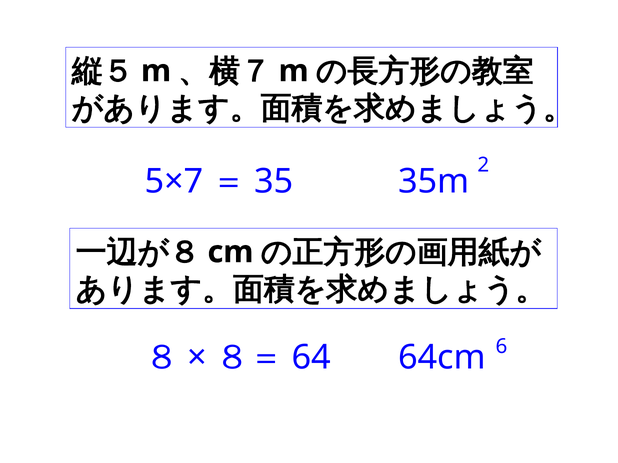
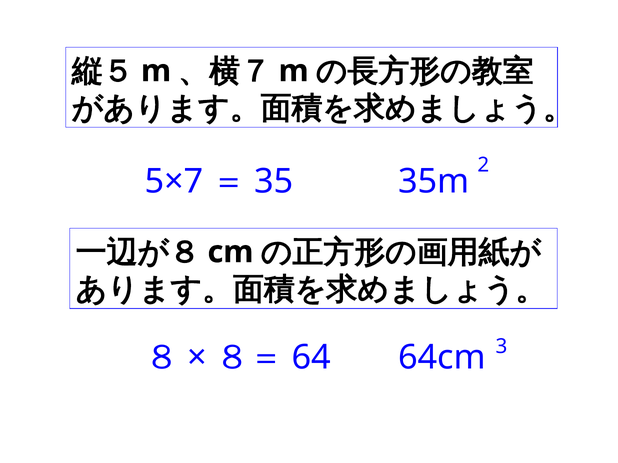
6: 6 -> 3 (502, 347)
